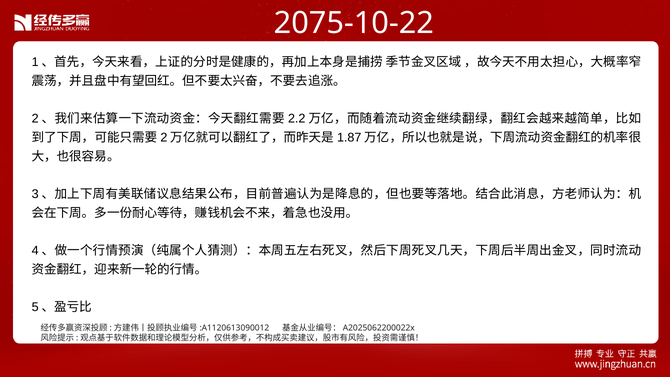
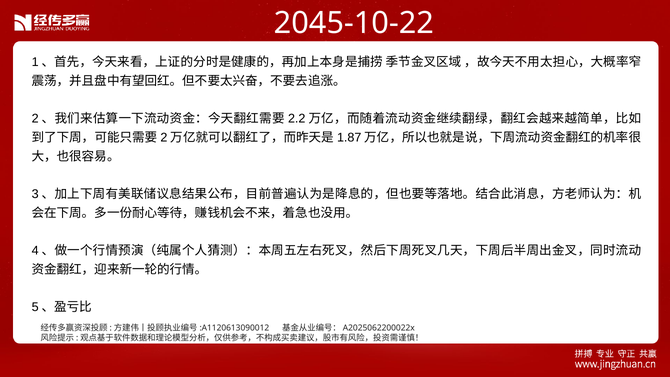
2075-10-22: 2075-10-22 -> 2045-10-22 (354, 23)
